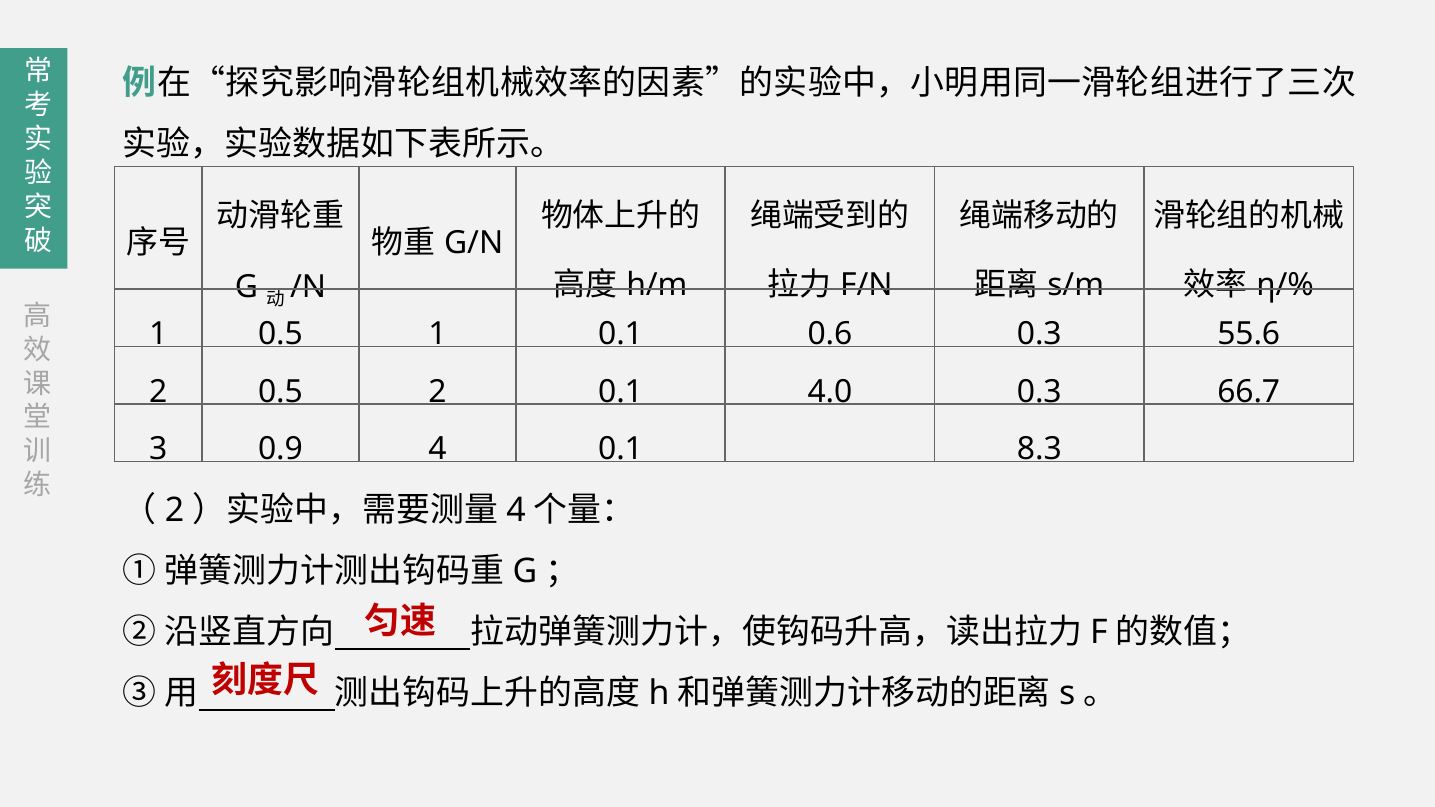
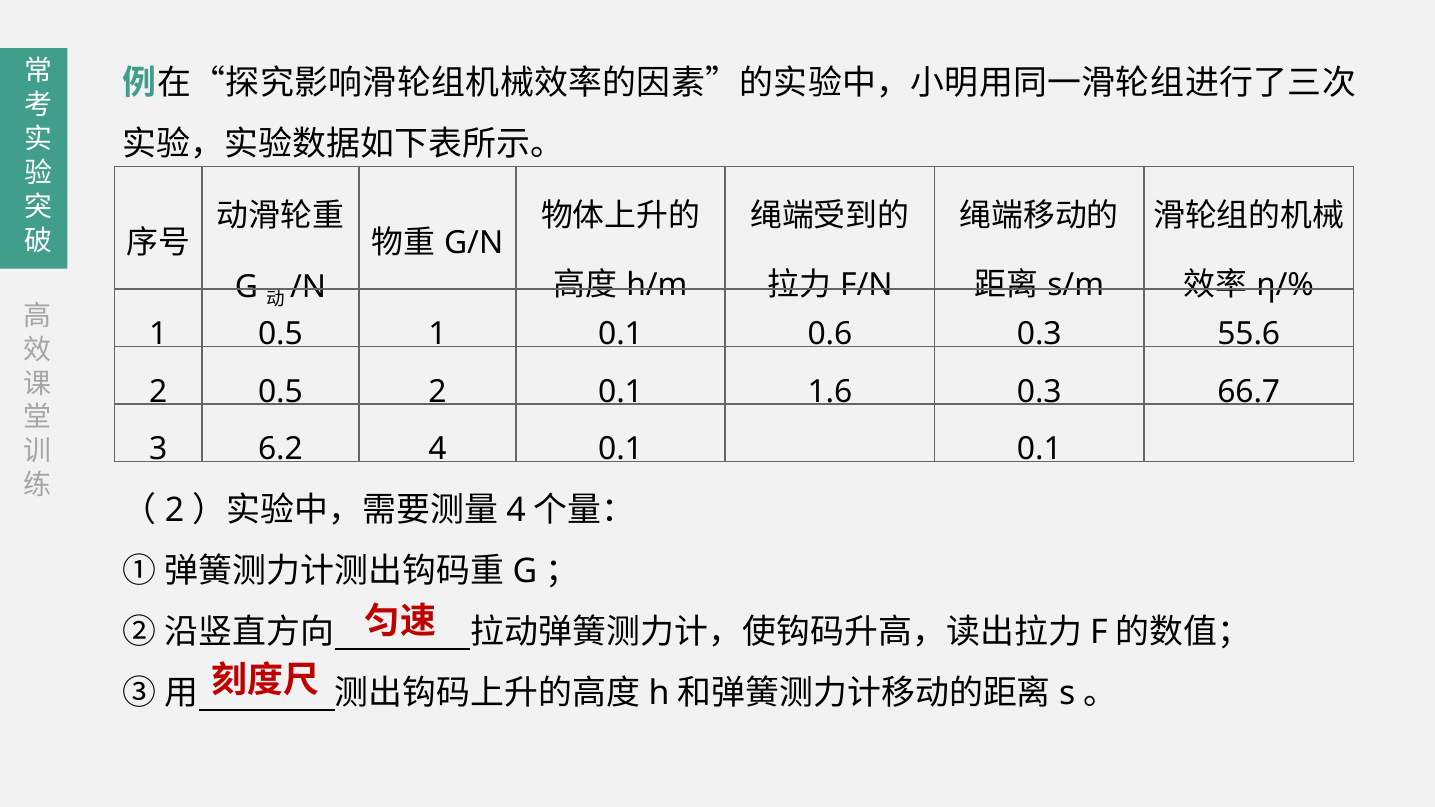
4.0: 4.0 -> 1.6 (830, 392)
0.9: 0.9 -> 6.2 (280, 449)
0.1 8.3: 8.3 -> 0.1 (1039, 449)
